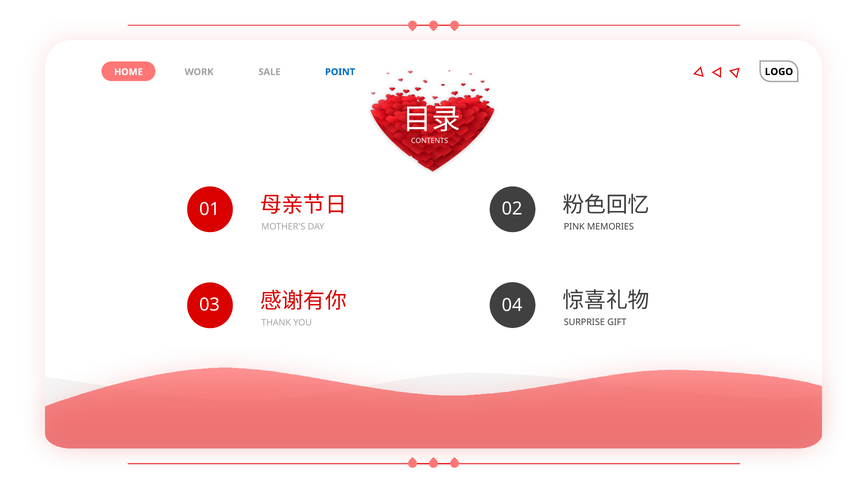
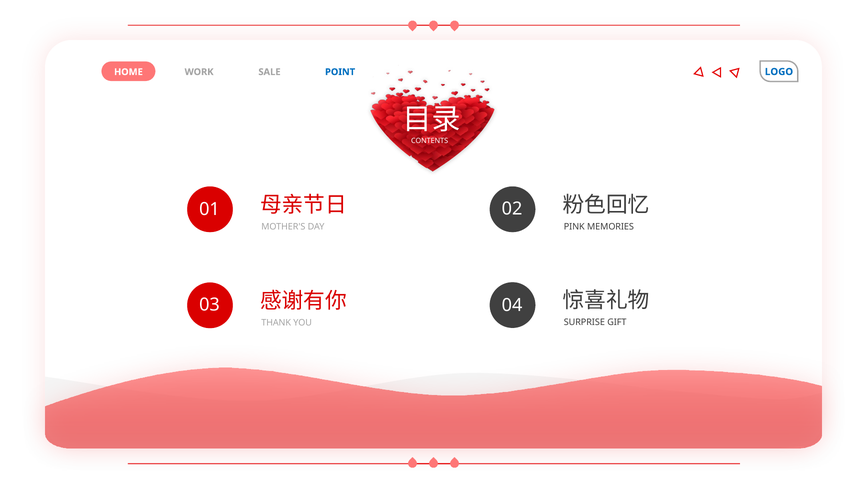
LOGO colour: black -> blue (779, 72)
